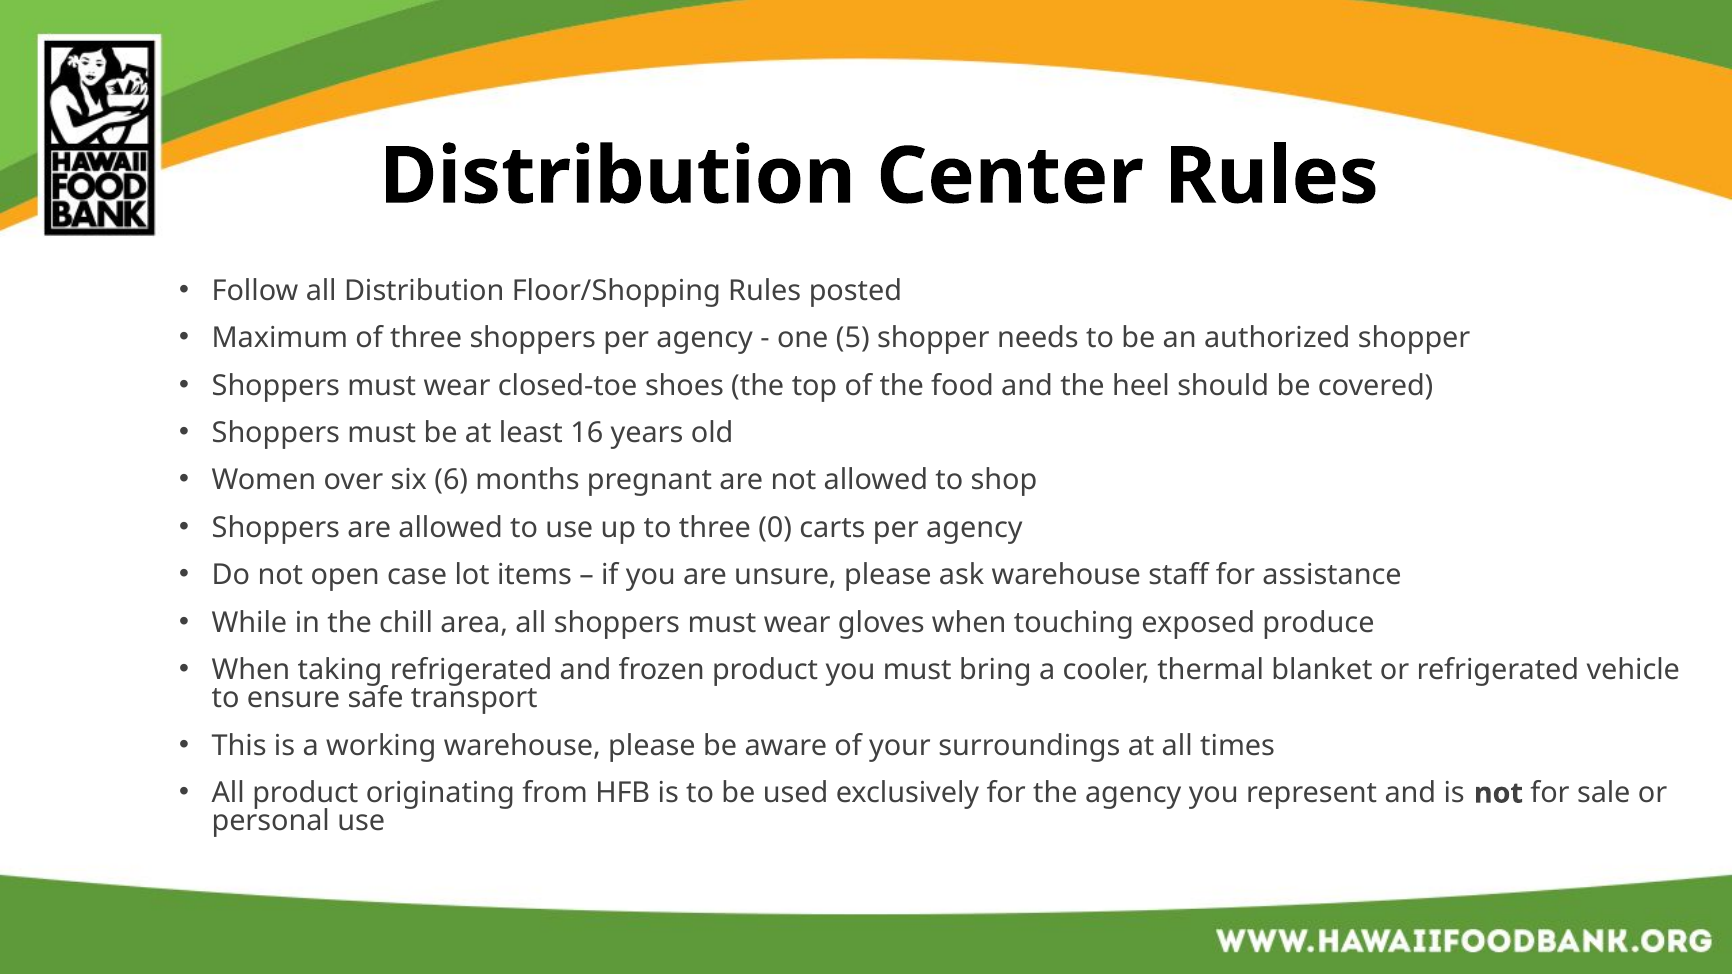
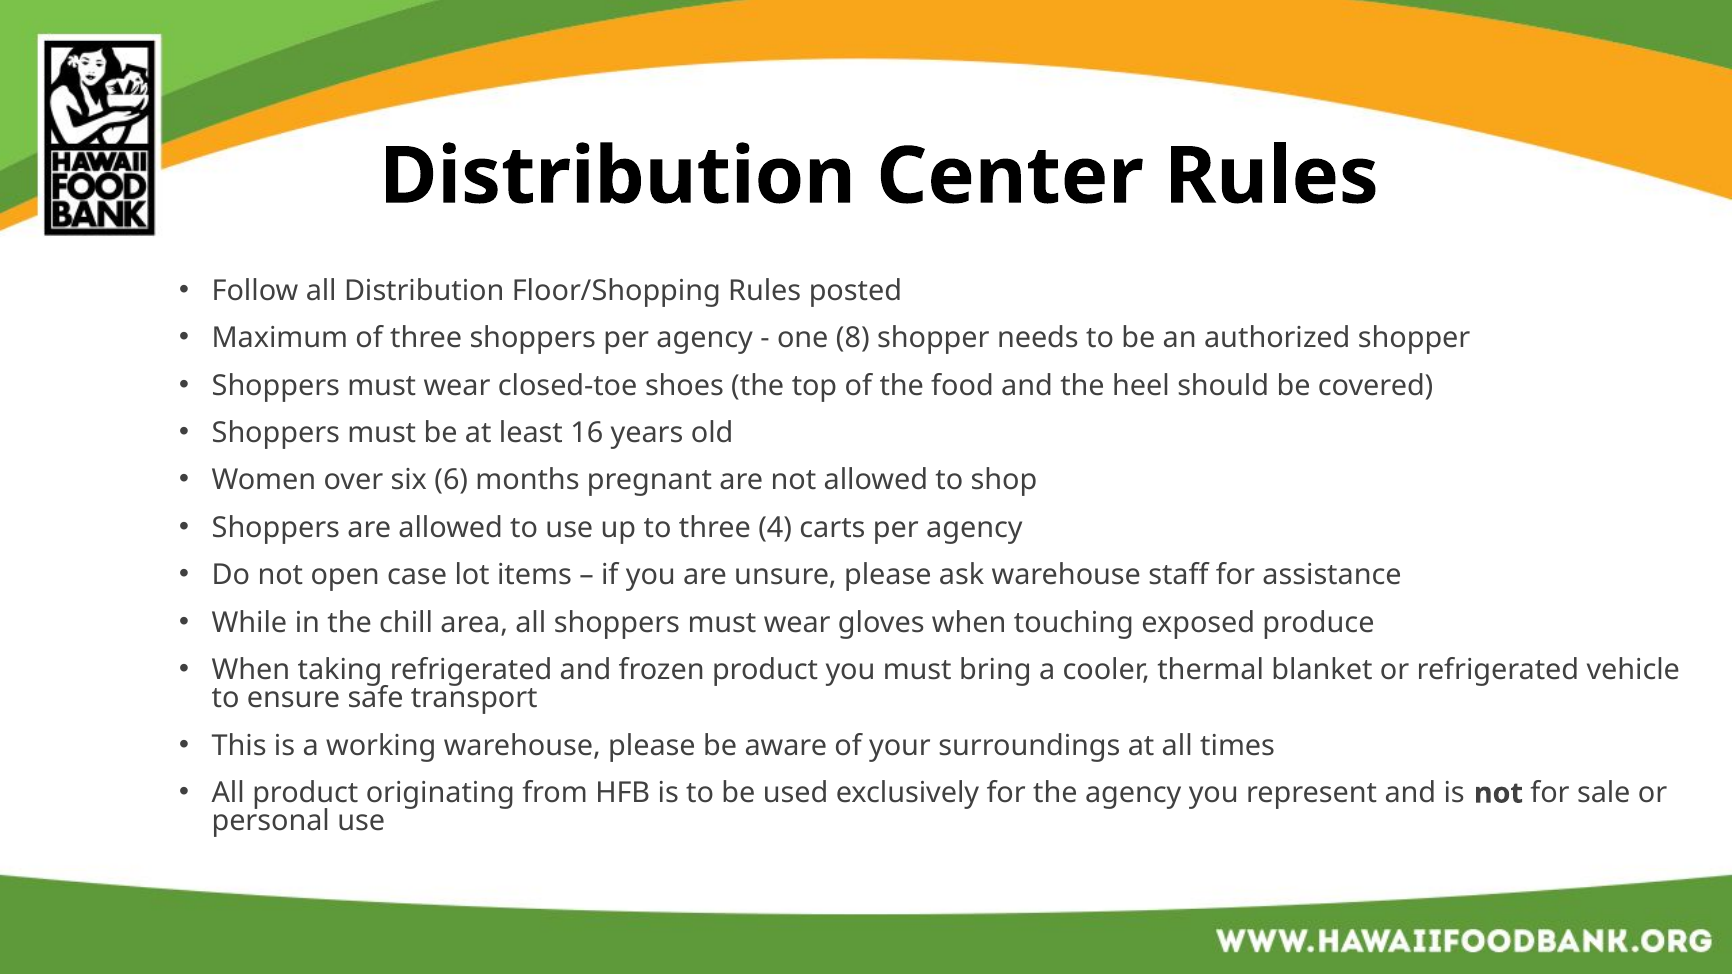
5: 5 -> 8 (853, 338)
0: 0 -> 4 (775, 528)
